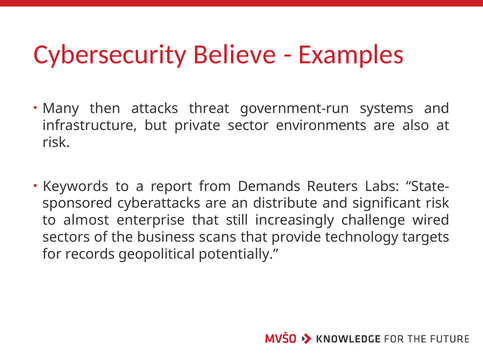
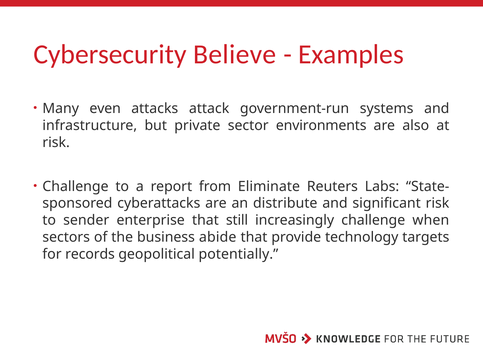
then: then -> even (105, 108)
threat: threat -> attack (209, 108)
Keywords: Keywords -> Challenge (75, 186)
Demands: Demands -> Eliminate (269, 186)
almost: almost -> sender (86, 220)
wired: wired -> when (431, 220)
scans: scans -> abide (218, 237)
